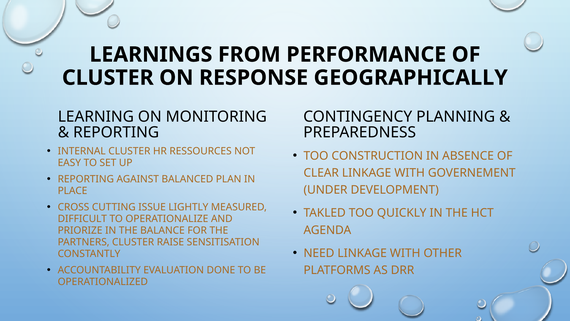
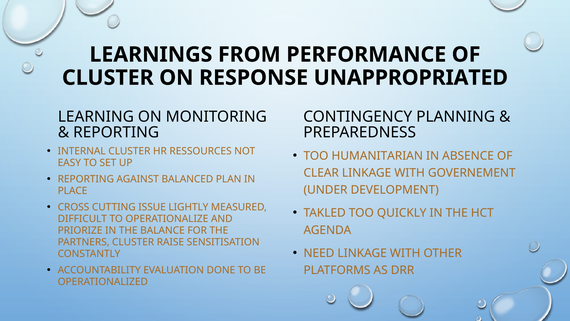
GEOGRAPHICALLY: GEOGRAPHICALLY -> UNAPPROPRIATED (411, 78)
CONSTRUCTION: CONSTRUCTION -> HUMANITARIAN (377, 156)
